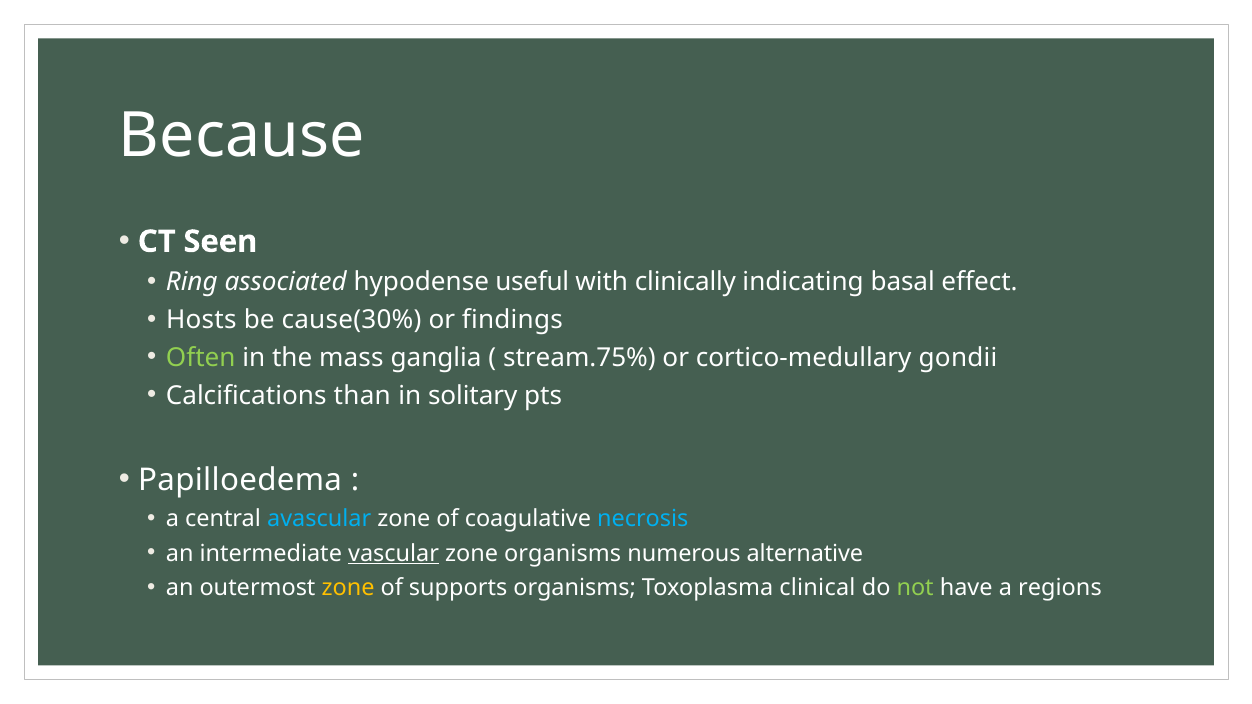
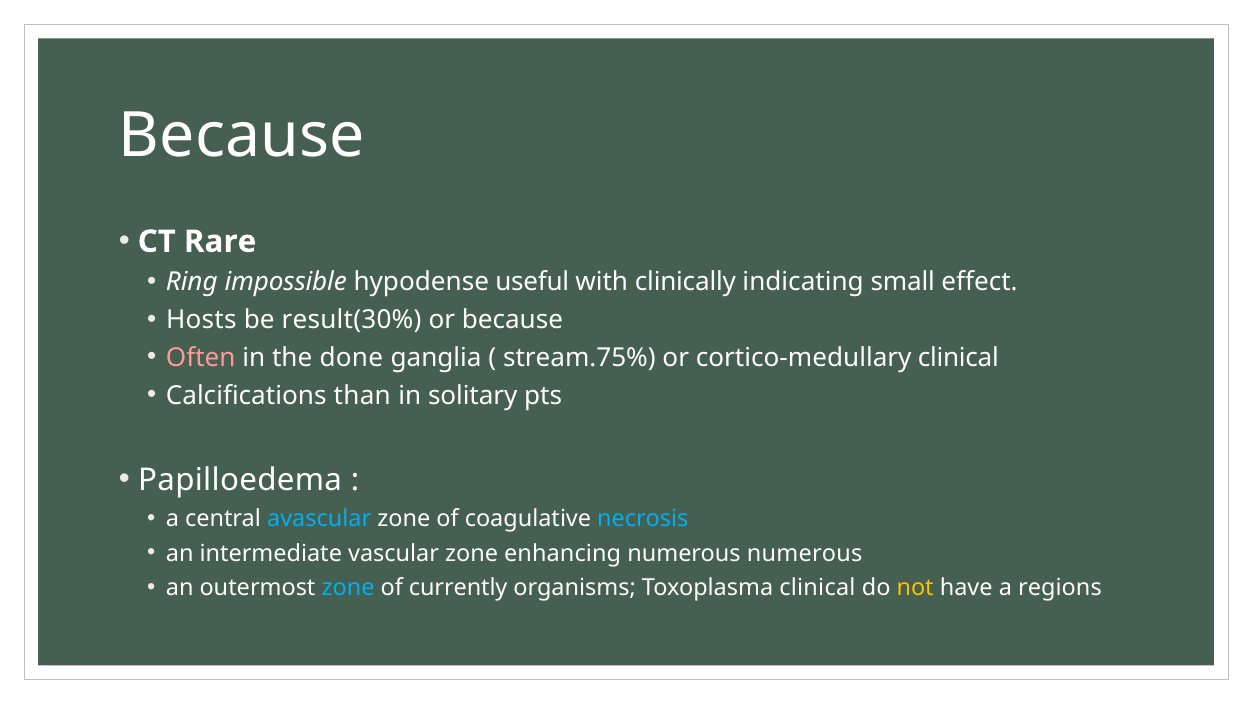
Seen: Seen -> Rare (220, 242)
associated: associated -> impossible (286, 282)
basal: basal -> small (903, 282)
cause(30%: cause(30% -> result(30% (352, 320)
or findings: findings -> because (512, 320)
Often colour: light green -> pink (201, 358)
mass: mass -> done (351, 358)
cortico-medullary gondii: gondii -> clinical (958, 358)
vascular underline: present -> none (394, 554)
zone organisms: organisms -> enhancing (563, 554)
numerous alternative: alternative -> numerous (805, 554)
zone colour: yellow -> light blue (348, 588)
supports: supports -> currently (458, 588)
not colour: light green -> yellow (915, 588)
